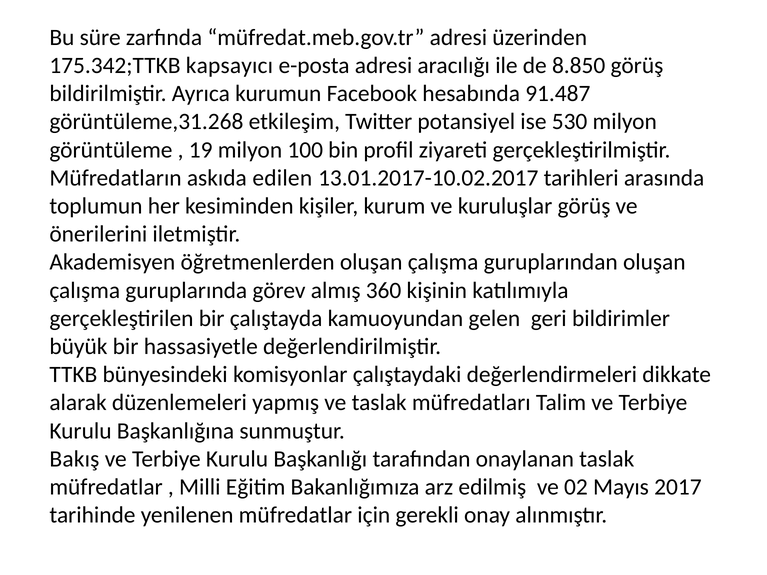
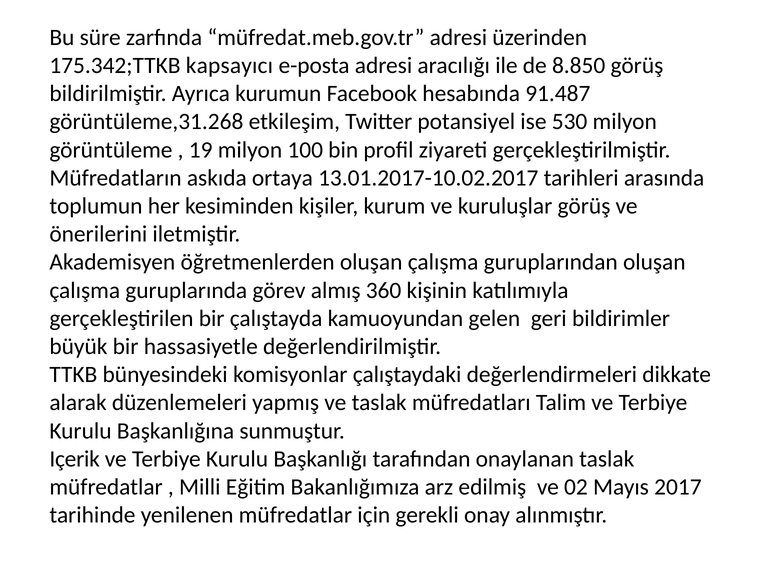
edilen: edilen -> ortaya (282, 178)
Bakış: Bakış -> Içerik (75, 459)
